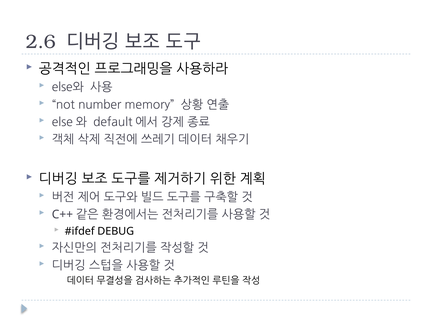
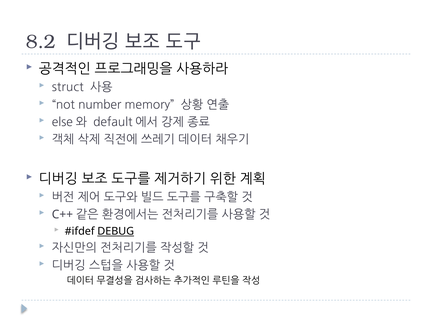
2.6: 2.6 -> 8.2 (41, 42)
else와: else와 -> struct (68, 87)
DEBUG underline: none -> present (116, 231)
